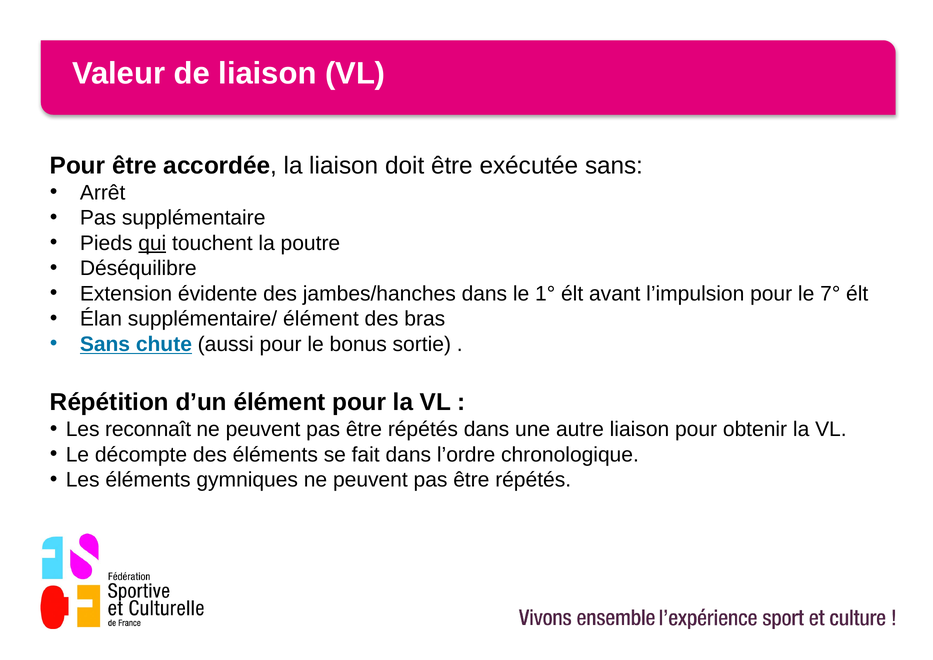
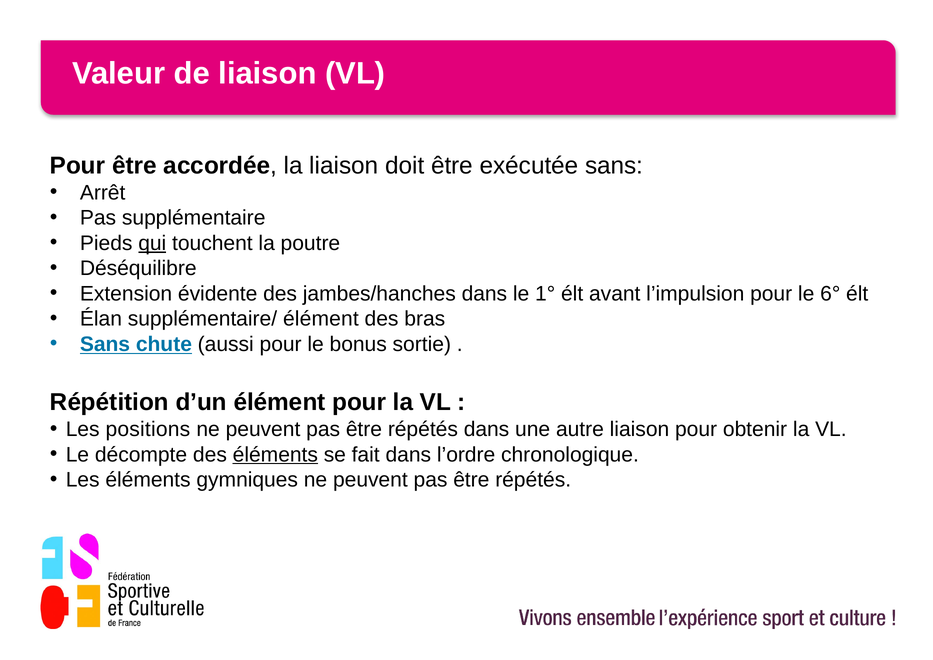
7°: 7° -> 6° (830, 294)
reconnaît: reconnaît -> positions (148, 429)
éléments underline: none -> present (275, 455)
